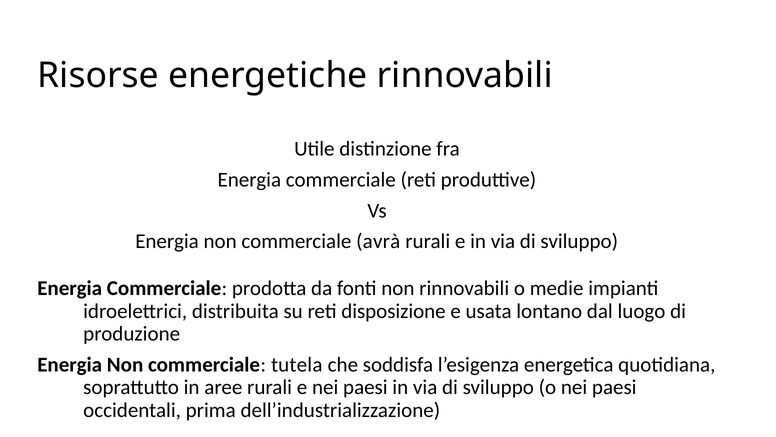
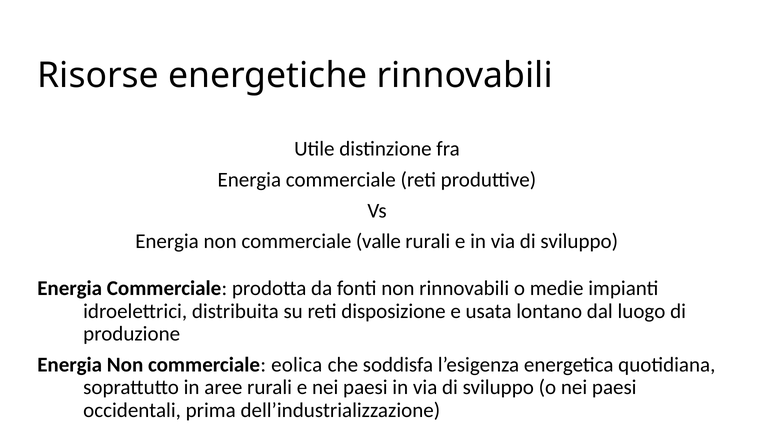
avrà: avrà -> valle (378, 241)
tutela: tutela -> eolica (297, 364)
